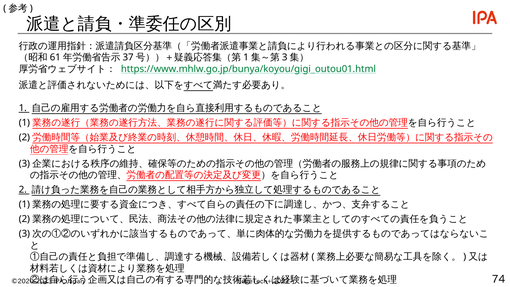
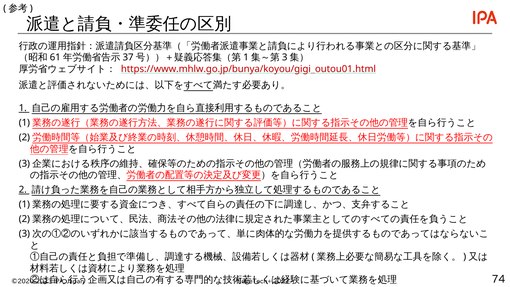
https://www.mhlw.go.jp/bunya/koyou/gigi_outou01.html colour: green -> red (248, 69)
